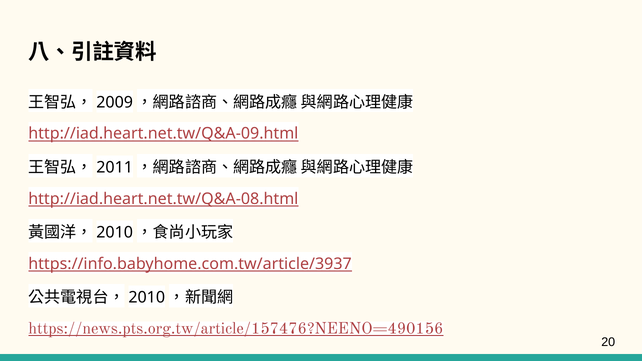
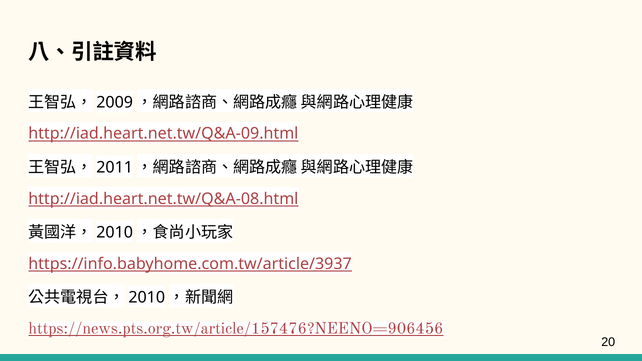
https://news.pts.org.tw/article/157476?NEENO=490156: https://news.pts.org.tw/article/157476?NEENO=490156 -> https://news.pts.org.tw/article/157476?NEENO=906456 (236, 329)
